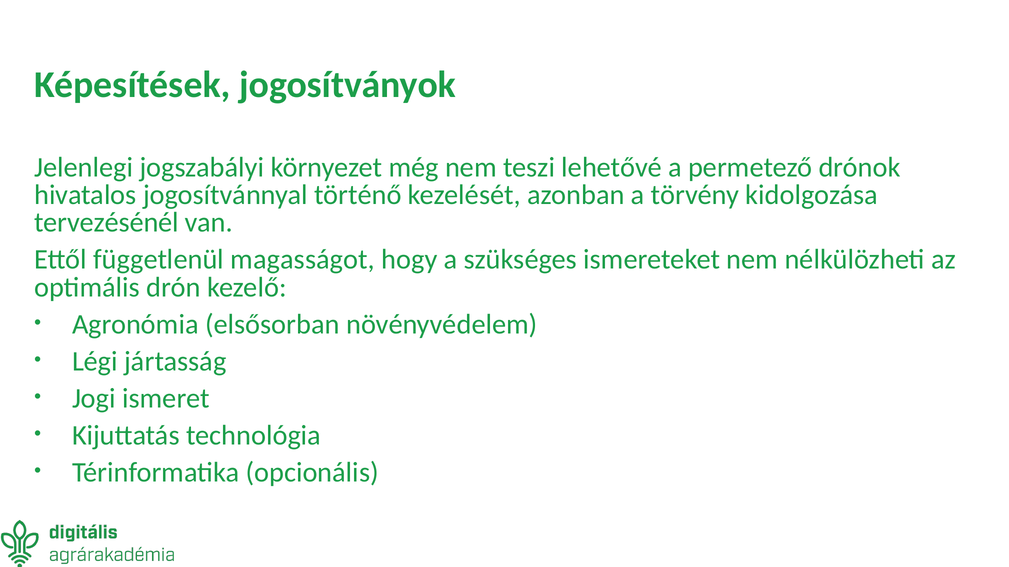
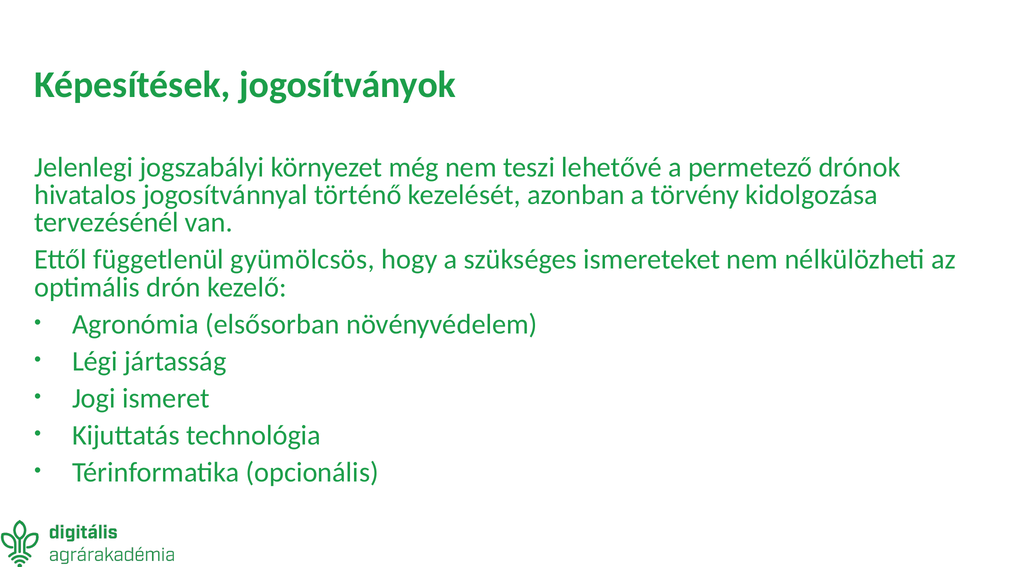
magasságot: magasságot -> gyümölcsös (303, 260)
